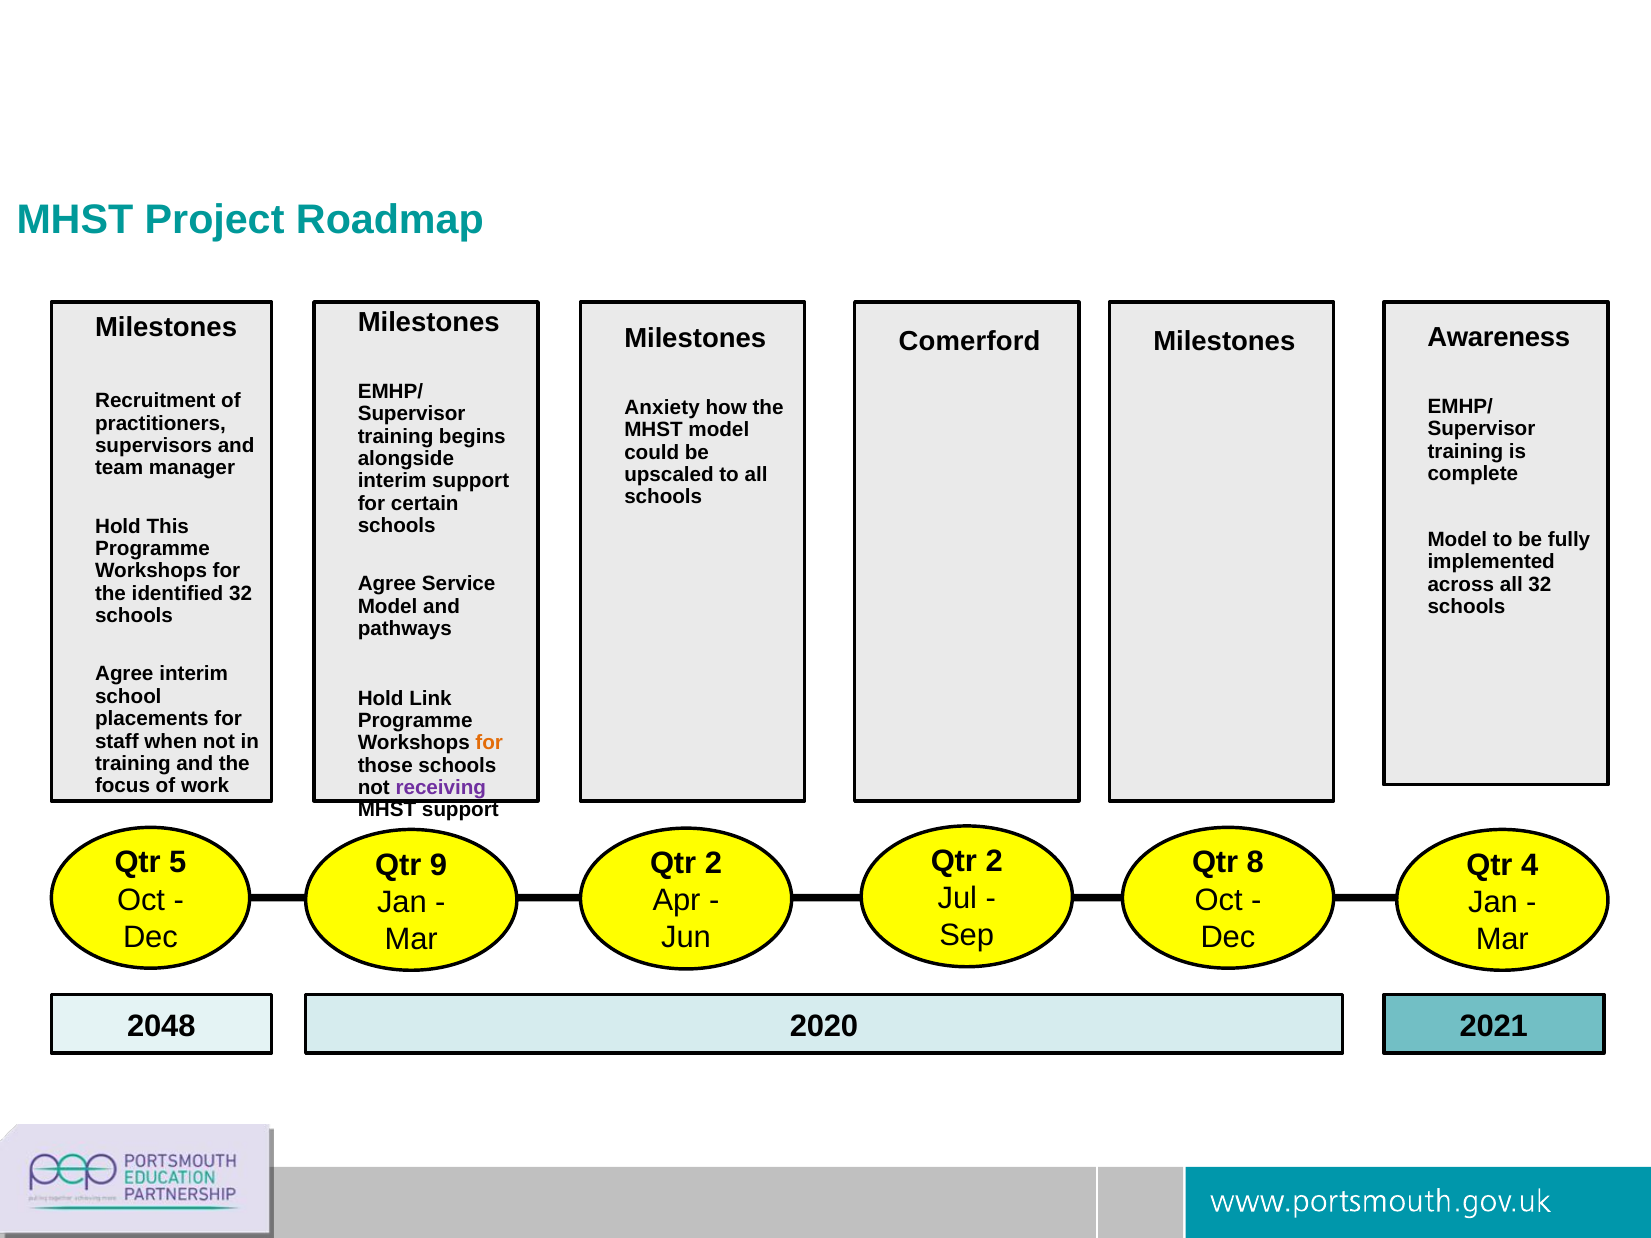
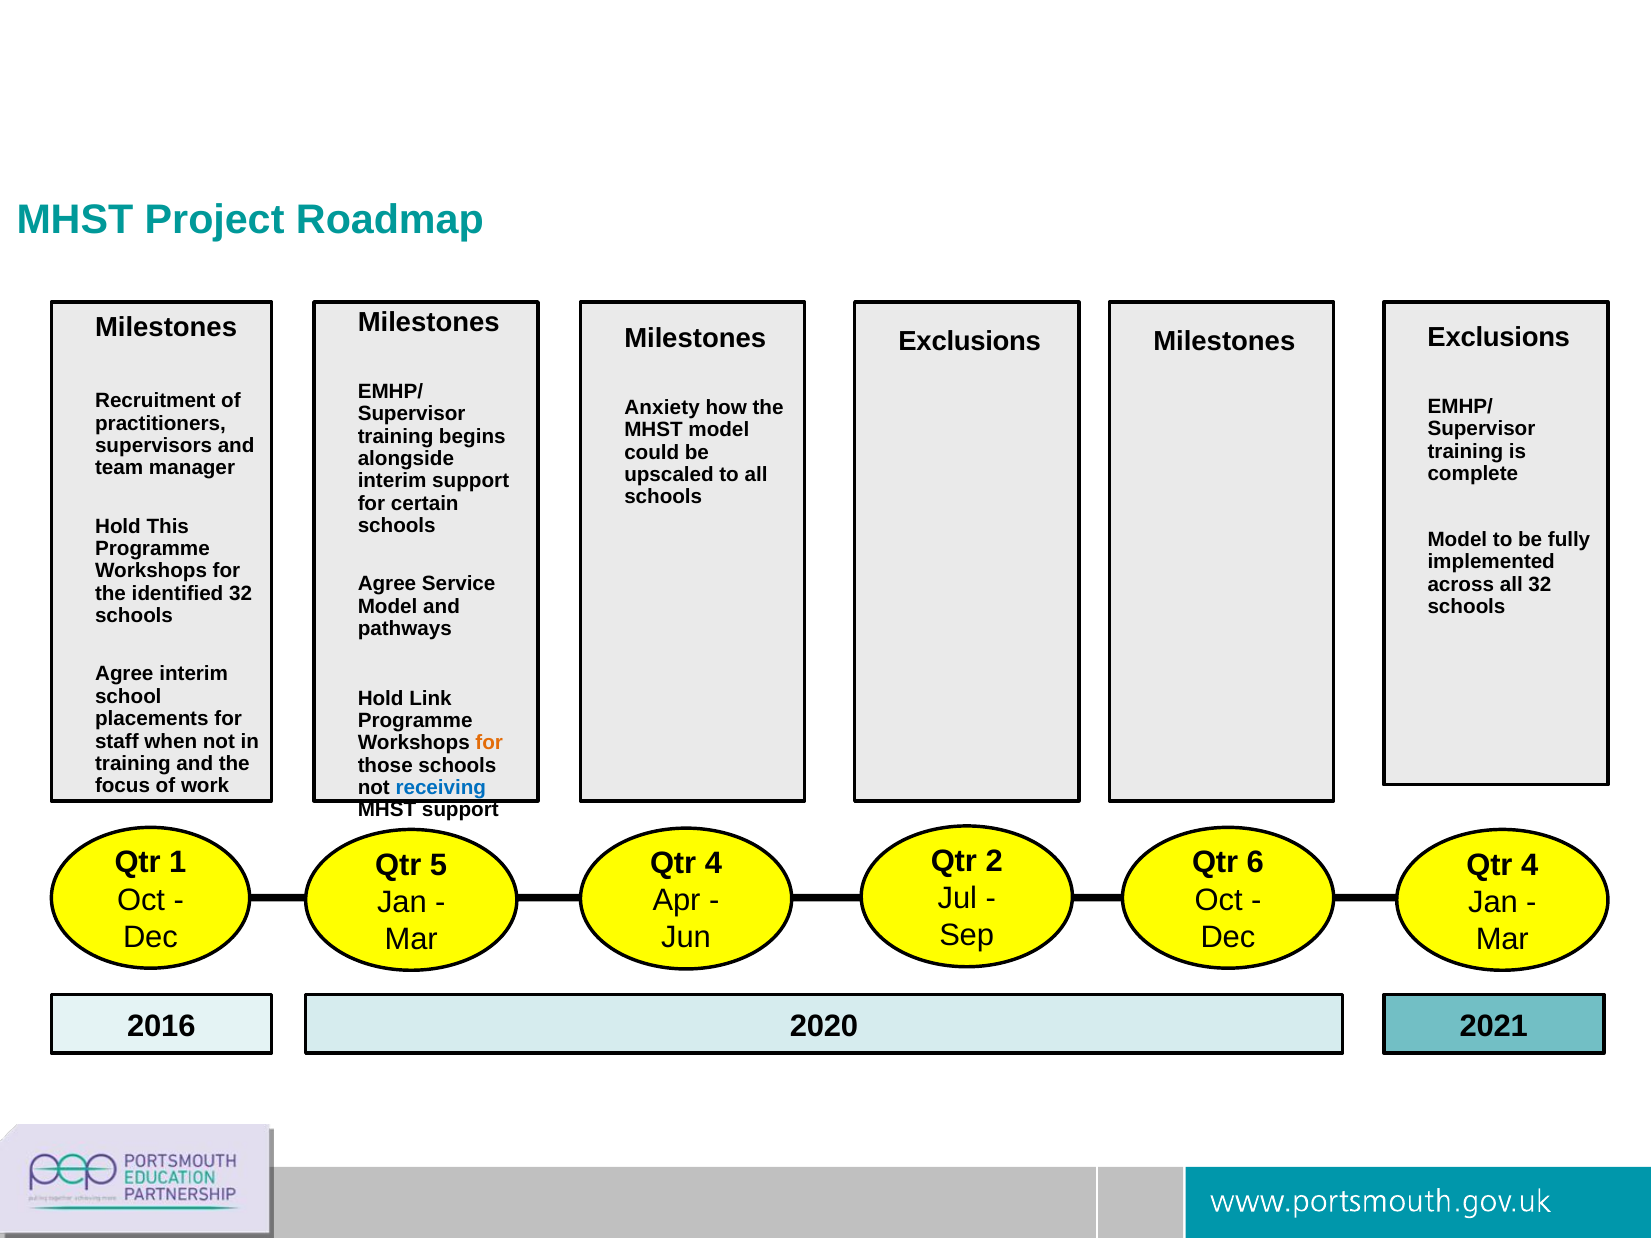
Comerford: Comerford -> Exclusions (970, 341)
Milestones Awareness: Awareness -> Exclusions (1499, 337)
receiving colour: purple -> blue (441, 788)
5: 5 -> 1 (178, 863)
8: 8 -> 6 (1255, 863)
2: 2 -> 4 (713, 864)
9: 9 -> 5 (439, 865)
2048: 2048 -> 2016 (161, 1026)
